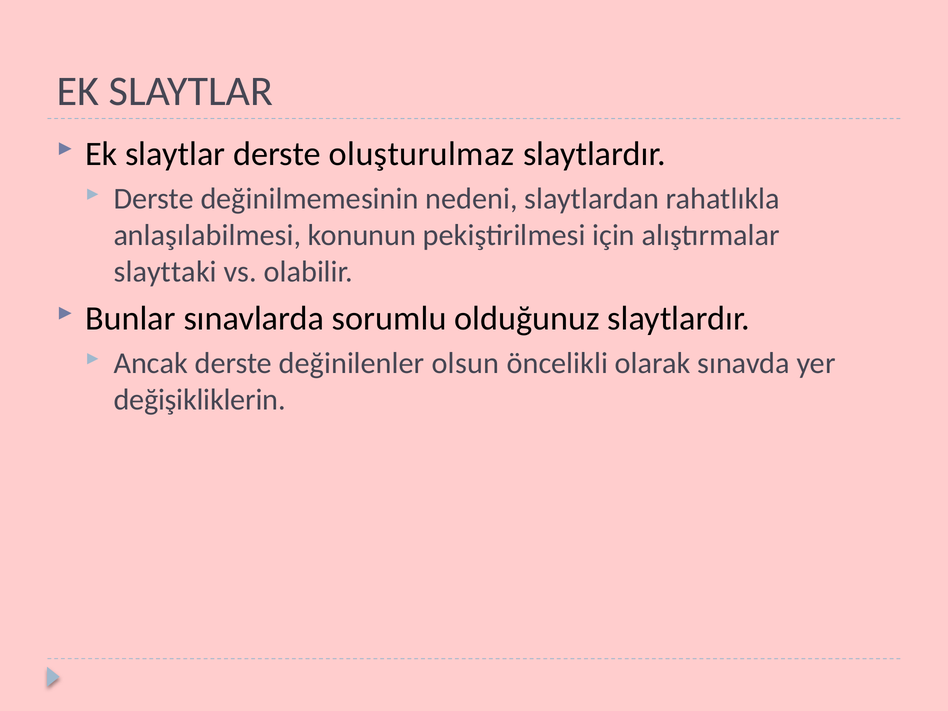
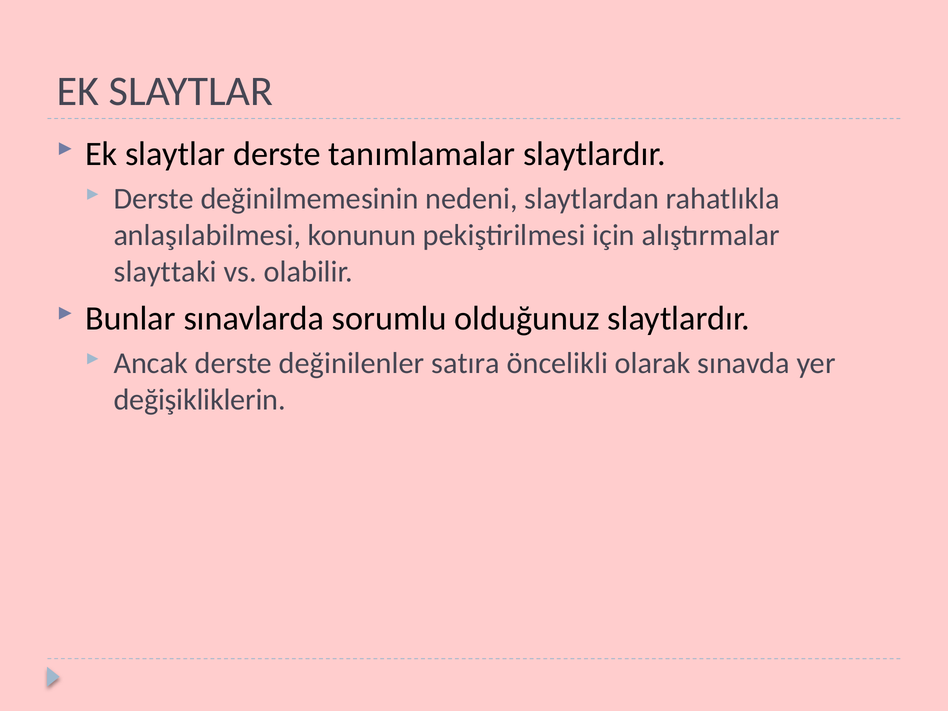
oluşturulmaz: oluşturulmaz -> tanımlamalar (422, 154)
olsun: olsun -> satıra (466, 363)
